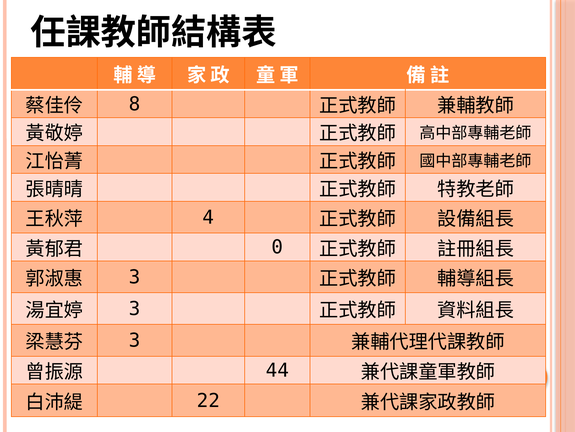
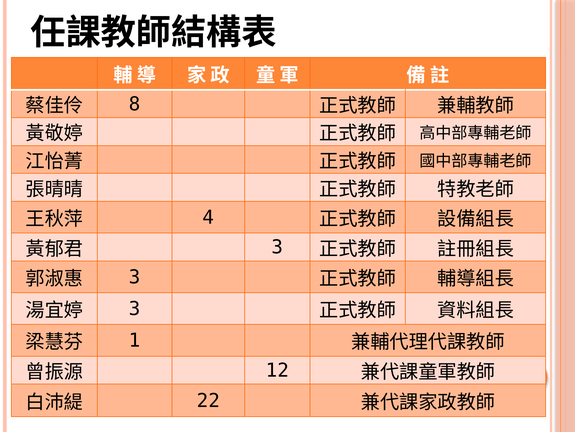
0: 0 -> 3 (277, 247)
3: 3 -> 1 (135, 340)
44: 44 -> 12 (277, 370)
